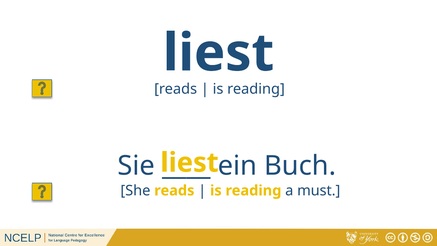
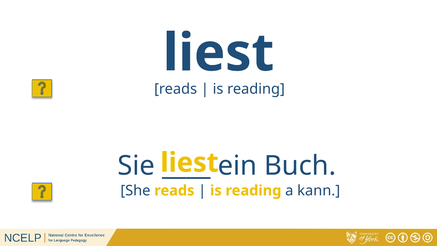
must: must -> kann (319, 190)
